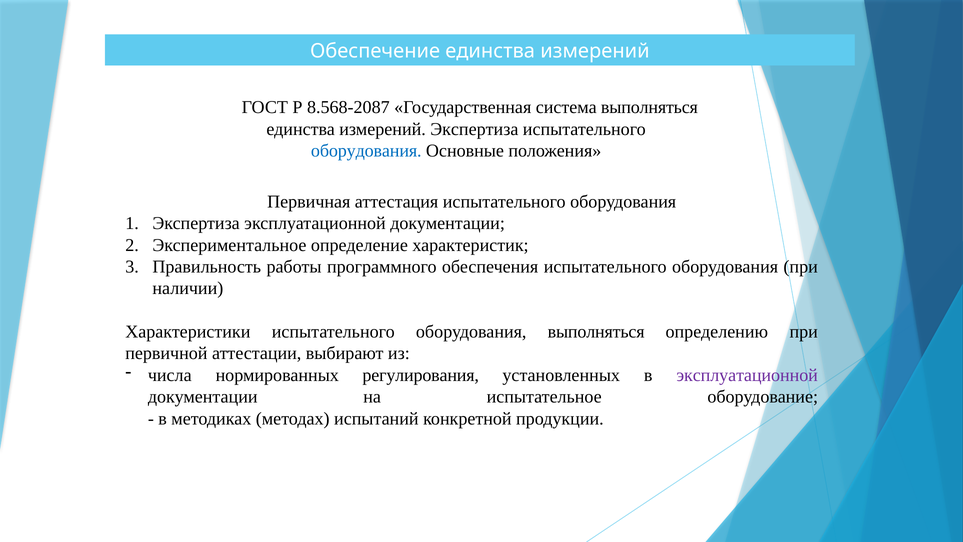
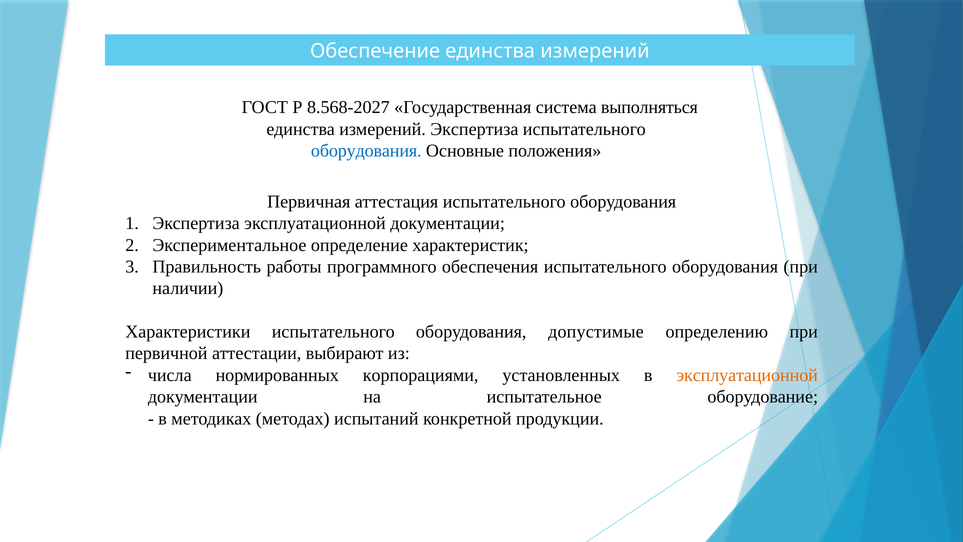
8.568-2087: 8.568-2087 -> 8.568-2027 (348, 107)
оборудования выполняться: выполняться -> допустимые (596, 332)
регулирования: регулирования -> корпорациями (421, 375)
эксплуатационной colour: purple -> orange (747, 375)
